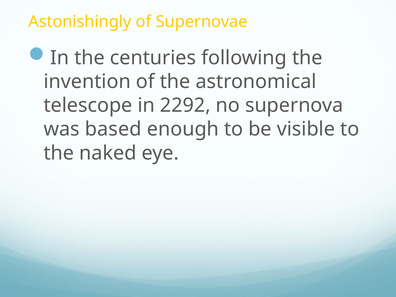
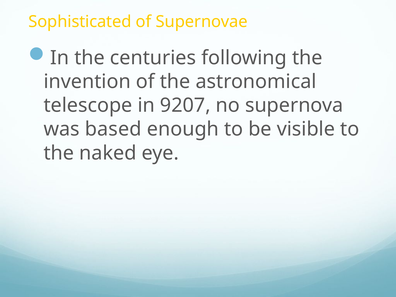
Astonishingly: Astonishingly -> Sophisticated (80, 22)
2292: 2292 -> 9207 (185, 105)
